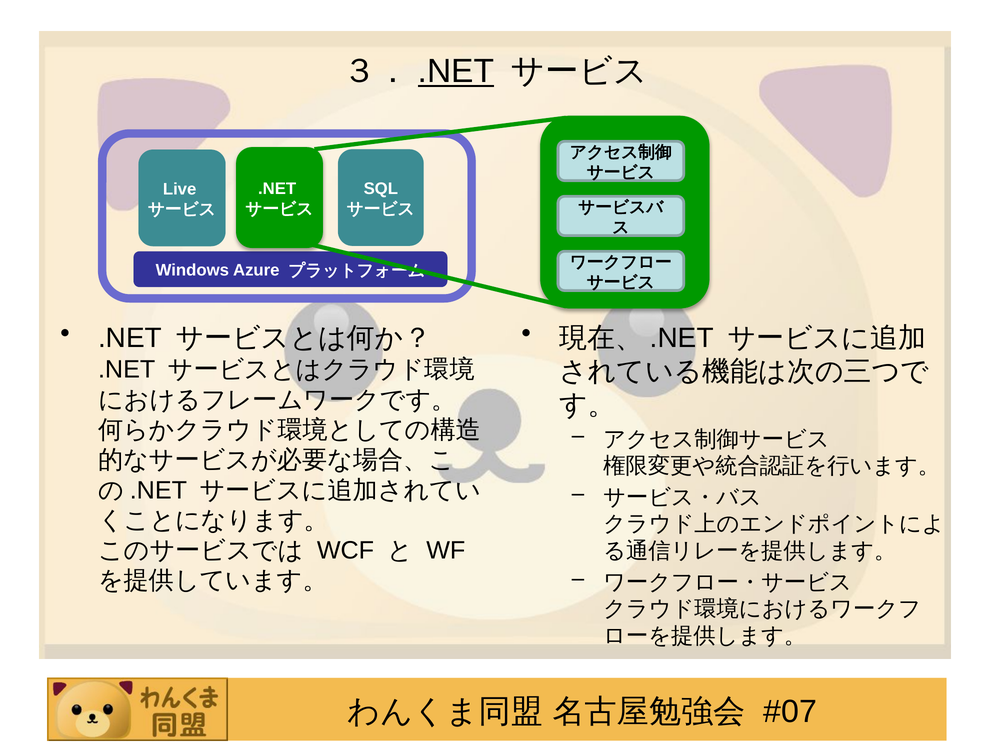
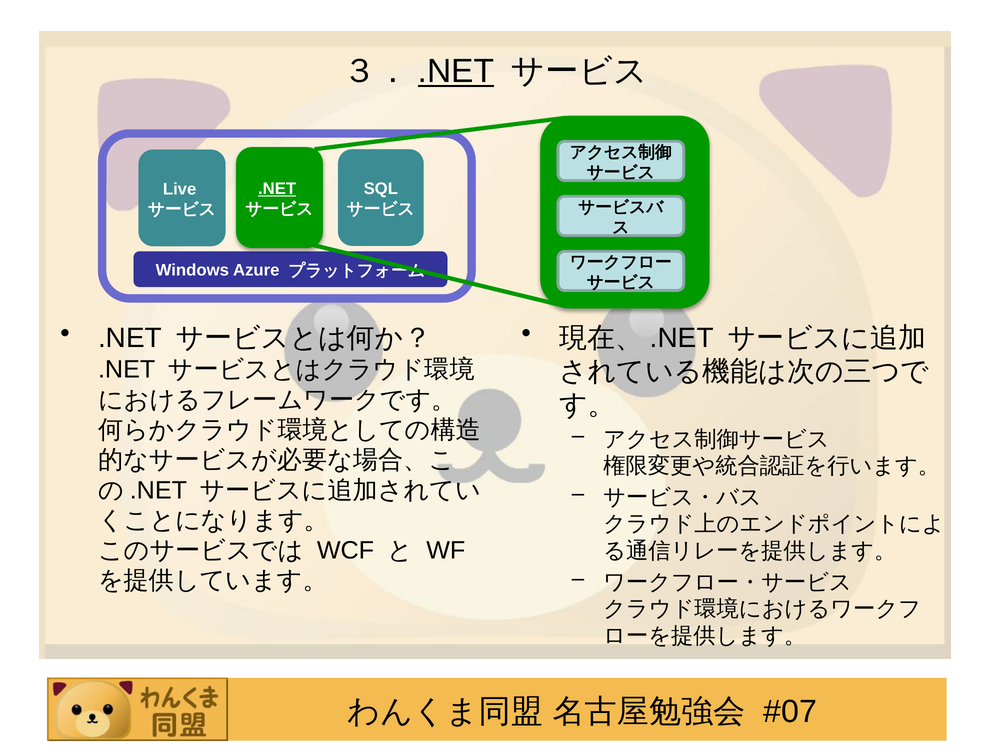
.NET underline: none -> present (277, 189)
